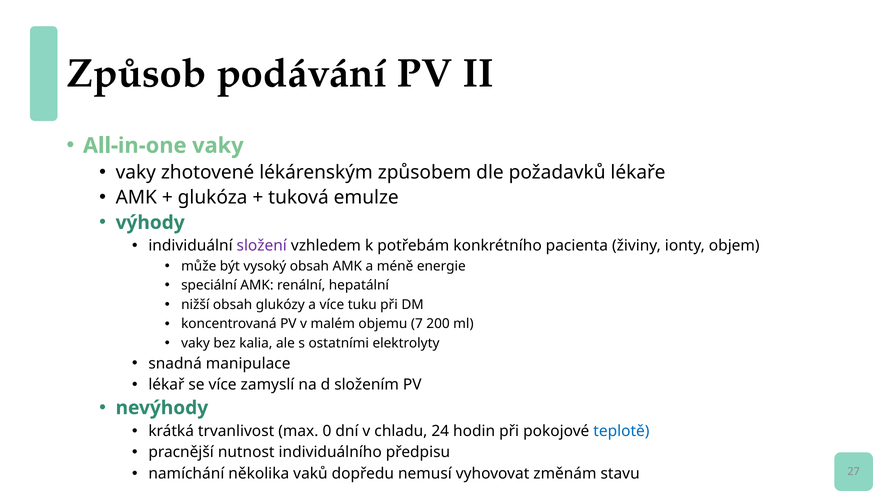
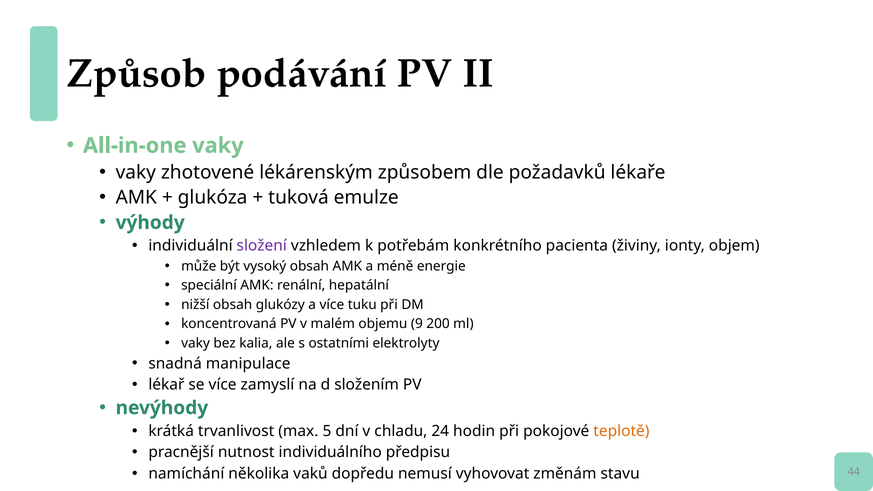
7: 7 -> 9 (417, 324)
0: 0 -> 5 (327, 431)
teplotě colour: blue -> orange (621, 431)
27: 27 -> 44 (854, 472)
